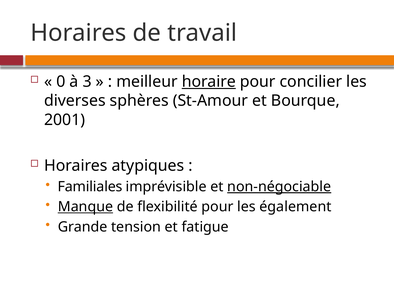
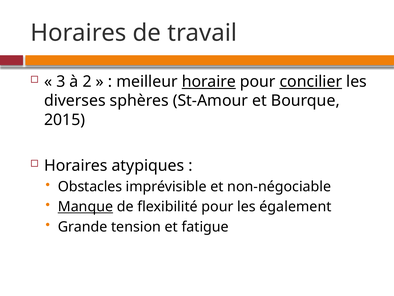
0: 0 -> 3 (61, 82)
3: 3 -> 2 (87, 82)
concilier underline: none -> present (311, 82)
2001: 2001 -> 2015 (65, 120)
Familiales: Familiales -> Obstacles (90, 186)
non-négociable underline: present -> none (279, 186)
